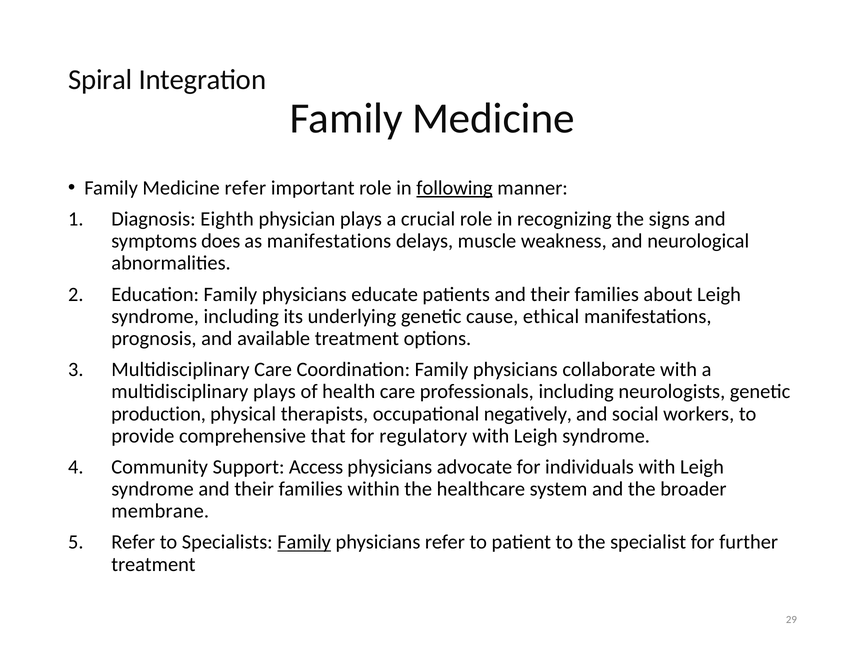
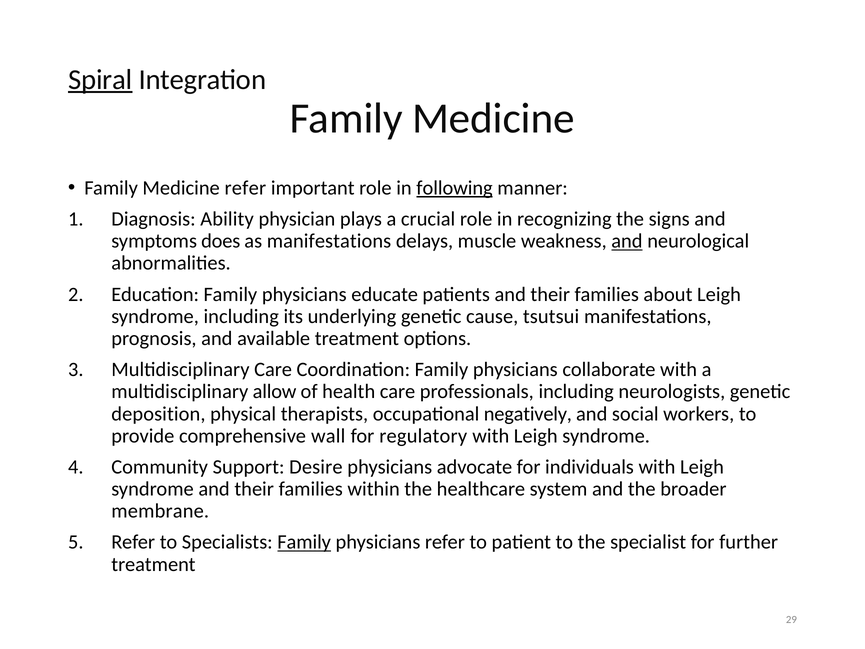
Spiral underline: none -> present (100, 80)
Eighth: Eighth -> Ability (227, 219)
and underline: none -> present (627, 241)
ethical: ethical -> tsutsui (551, 316)
multidisciplinary plays: plays -> allow (275, 392)
production: production -> deposition (158, 414)
that: that -> wall (328, 436)
Access: Access -> Desire (316, 467)
